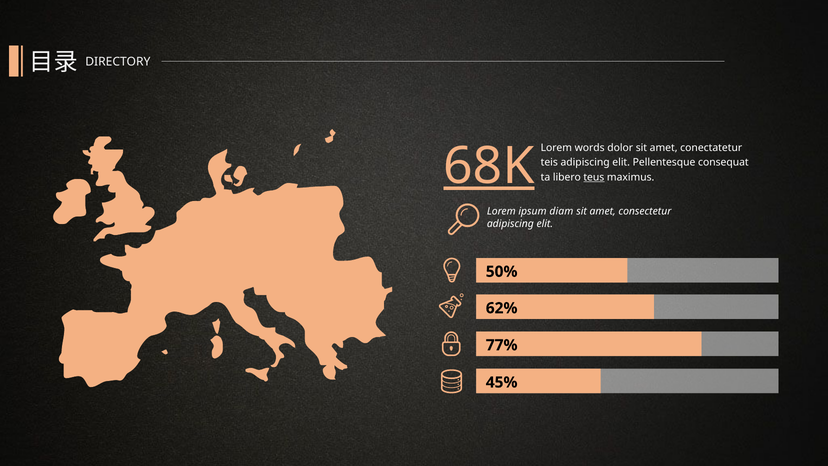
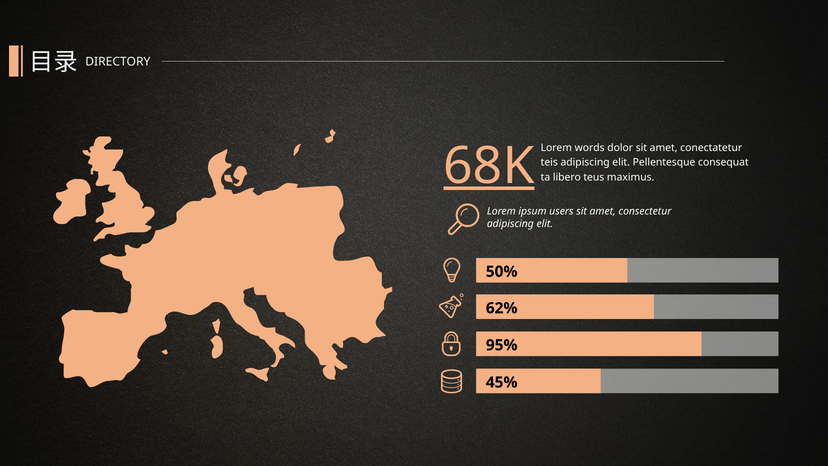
teus underline: present -> none (594, 177)
diam: diam -> users (561, 211)
77%: 77% -> 95% (502, 345)
